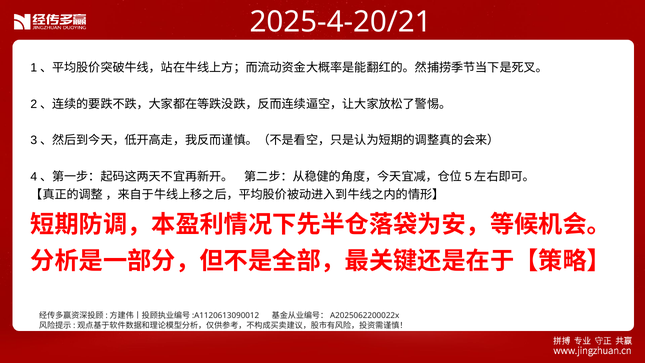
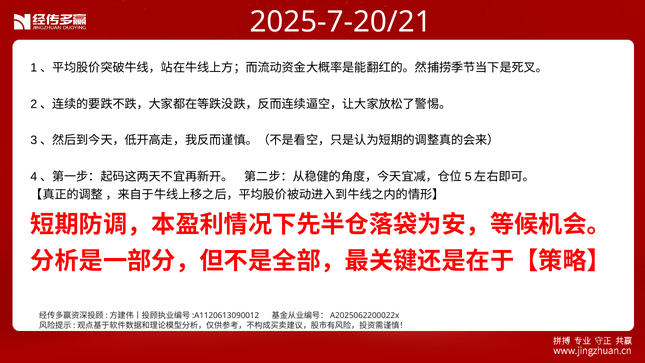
2025-4-20/21: 2025-4-20/21 -> 2025-7-20/21 (341, 22)
